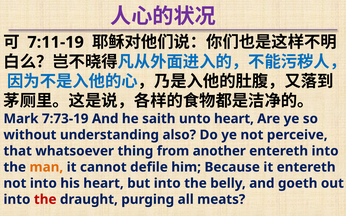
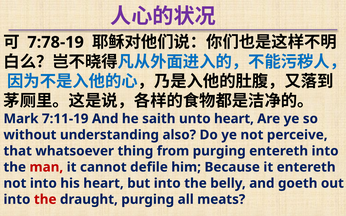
7:11-19: 7:11-19 -> 7:78-19 (56, 42)
7:73-19: 7:73-19 -> 7:11-19 (65, 119)
from another: another -> purging (219, 151)
man colour: orange -> red (46, 167)
